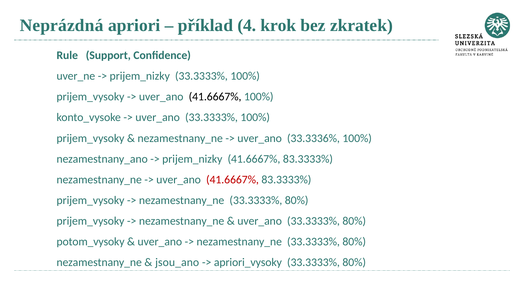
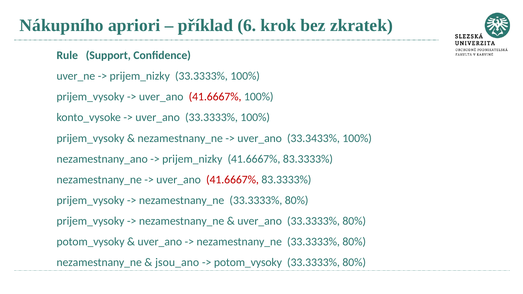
Neprázdná: Neprázdná -> Nákupního (62, 25)
4: 4 -> 6 (247, 25)
41.6667% colour: black -> red (215, 97)
33.3336%: 33.3336% -> 33.3433% (313, 138)
apriori_vysoky: apriori_vysoky -> potom_vysoky (248, 263)
